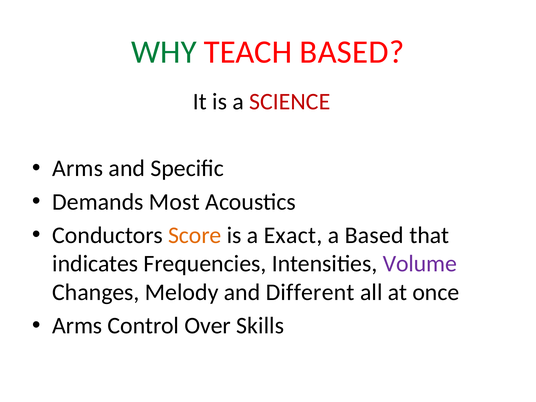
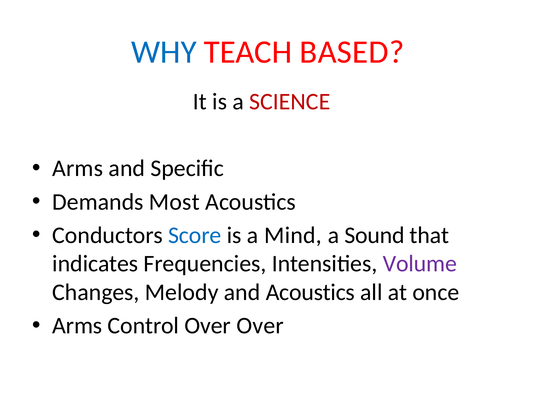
WHY colour: green -> blue (164, 52)
Score colour: orange -> blue (195, 235)
Exact: Exact -> Mind (293, 235)
a Based: Based -> Sound (375, 235)
and Different: Different -> Acoustics (310, 292)
Over Skills: Skills -> Over (260, 326)
